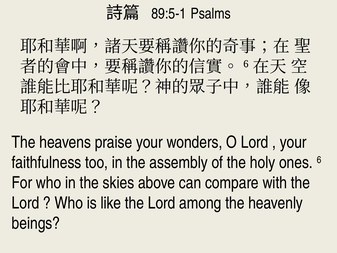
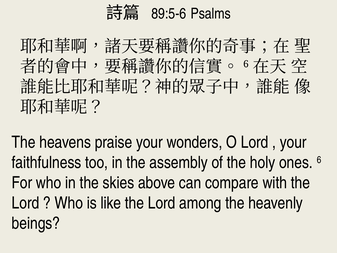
89:5-1: 89:5-1 -> 89:5-6 (169, 14)
